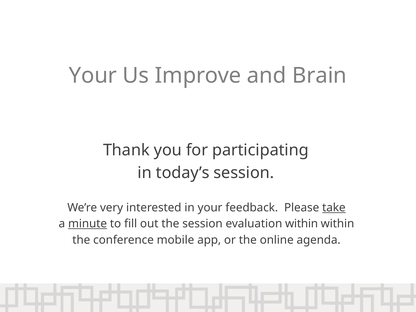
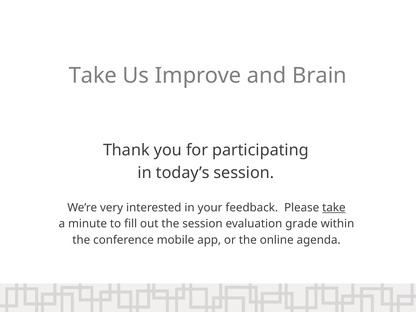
Your: Your -> Take (93, 76)
minute underline: present -> none (88, 224)
evaluation within: within -> grade (301, 224)
